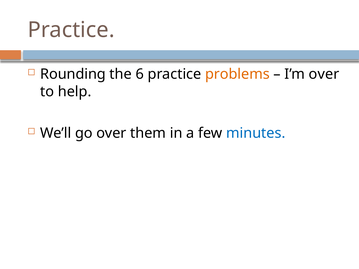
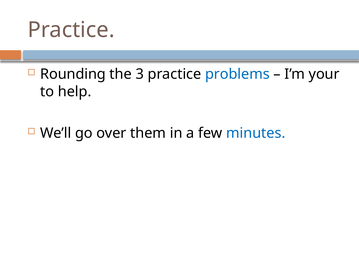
6: 6 -> 3 (140, 74)
problems colour: orange -> blue (237, 74)
I’m over: over -> your (324, 74)
